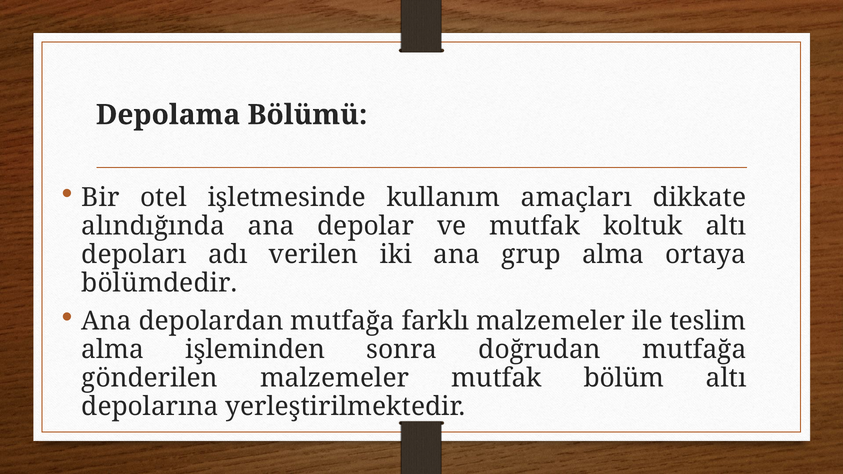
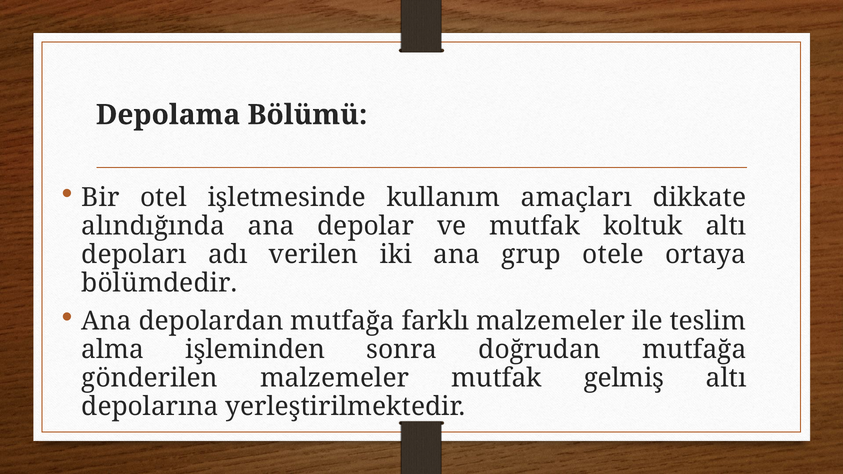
grup alma: alma -> otele (613, 255)
bölüm: bölüm -> gelmiş (624, 378)
